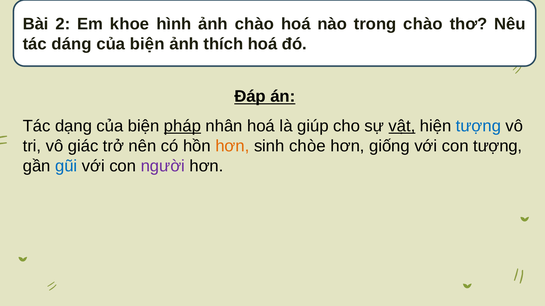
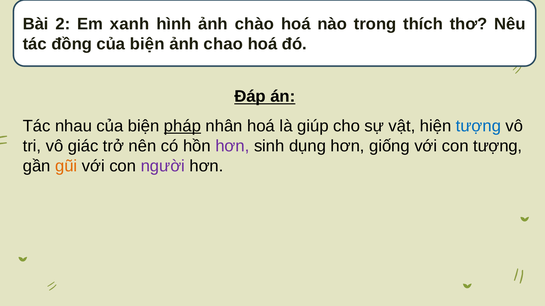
khoe: khoe -> xanh (130, 24)
trong chào: chào -> thích (423, 24)
dáng: dáng -> đồng (72, 44)
thích: thích -> chao (223, 44)
dạng: dạng -> nhau (74, 126)
vật underline: present -> none (402, 126)
hơn colour: orange -> purple (232, 146)
chòe: chòe -> dụng (308, 146)
gũi colour: blue -> orange (66, 166)
